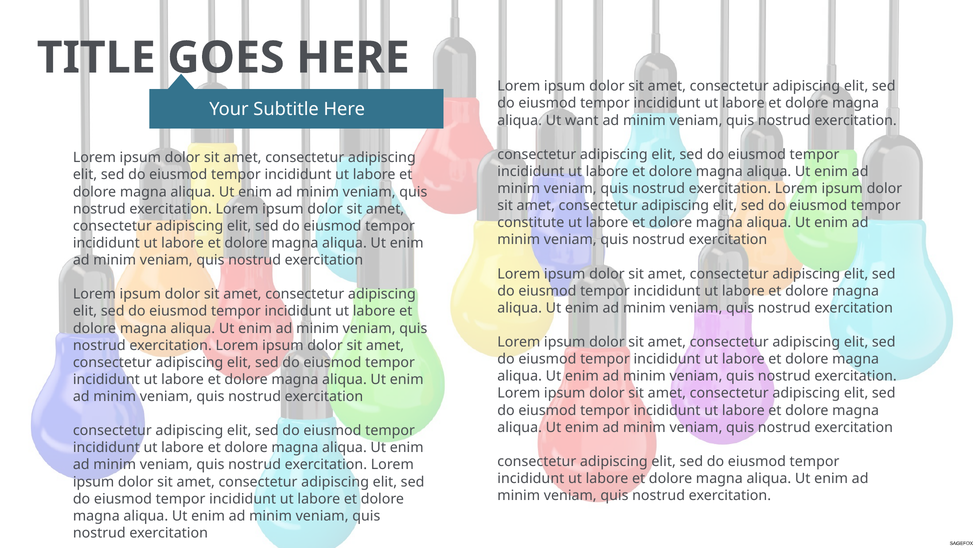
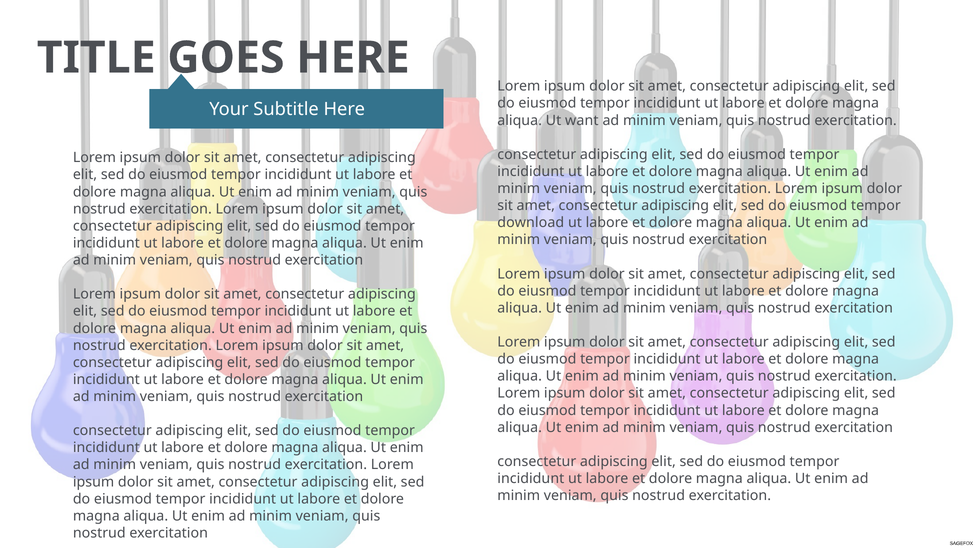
constitute: constitute -> download (531, 223)
